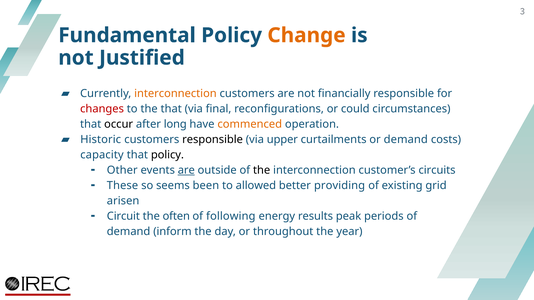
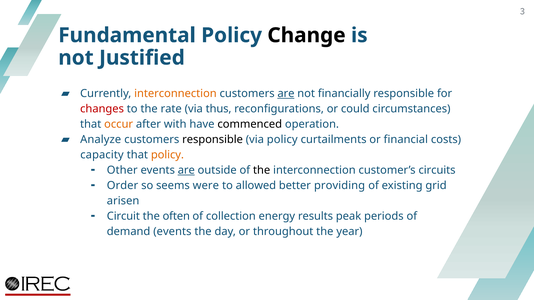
Change colour: orange -> black (306, 35)
are underline: none -> present (286, 94)
the that: that -> rate (171, 109)
final: final -> thus (219, 109)
occur colour: black -> orange (119, 124)
long: long -> with (175, 124)
commenced colour: orange -> black (250, 124)
Historic: Historic -> Analyze (101, 140)
via upper: upper -> policy (282, 140)
or demand: demand -> financial (406, 140)
policy colour: black -> orange (167, 155)
These: These -> Order (123, 186)
been: been -> were (206, 186)
following: following -> collection (231, 216)
demand inform: inform -> events (172, 232)
